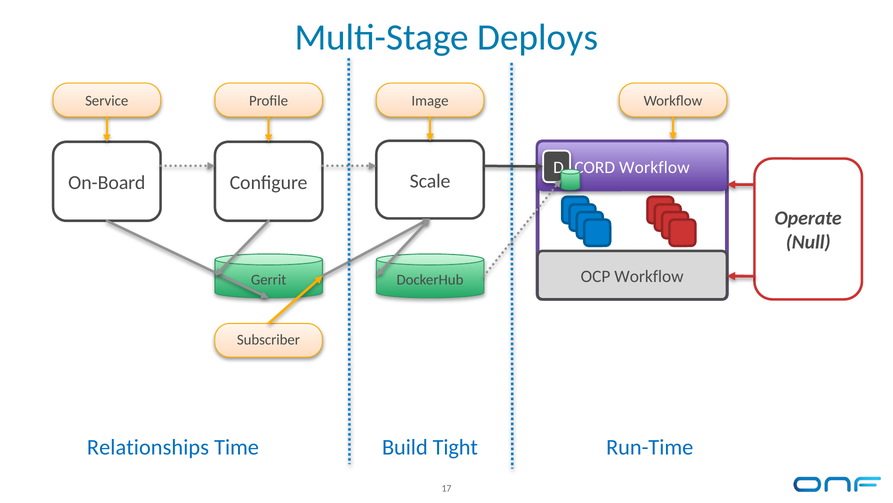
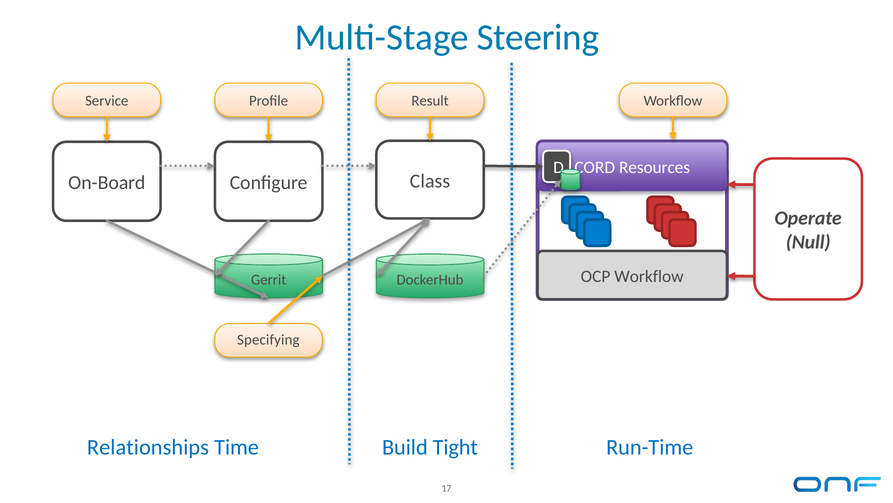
Deploys: Deploys -> Steering (538, 38)
Image: Image -> Result (430, 101)
Workflow: Workflow -> Resources (655, 167)
Scale: Scale -> Class (430, 181)
Subscriber: Subscriber -> Specifying (268, 339)
